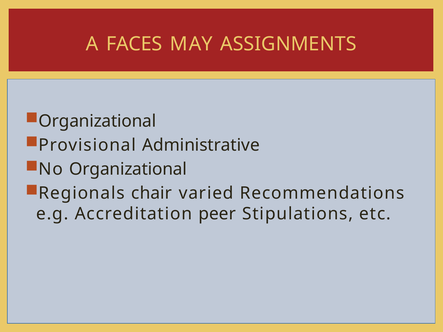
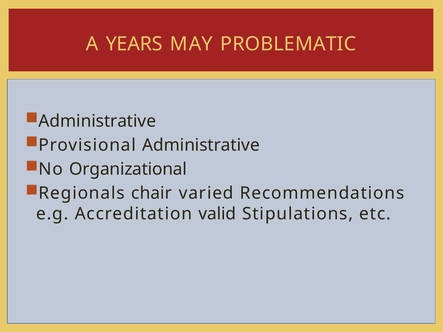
FACES: FACES -> YEARS (134, 44)
ASSIGNMENTS: ASSIGNMENTS -> PROBLEMATIC (288, 44)
Organizational: Organizational -> Administrative (97, 121)
peer: peer -> valid (217, 214)
